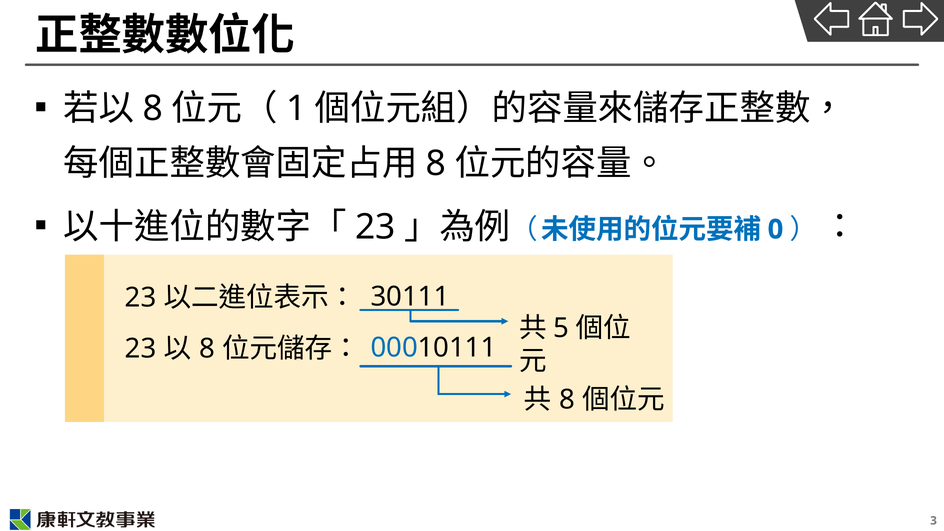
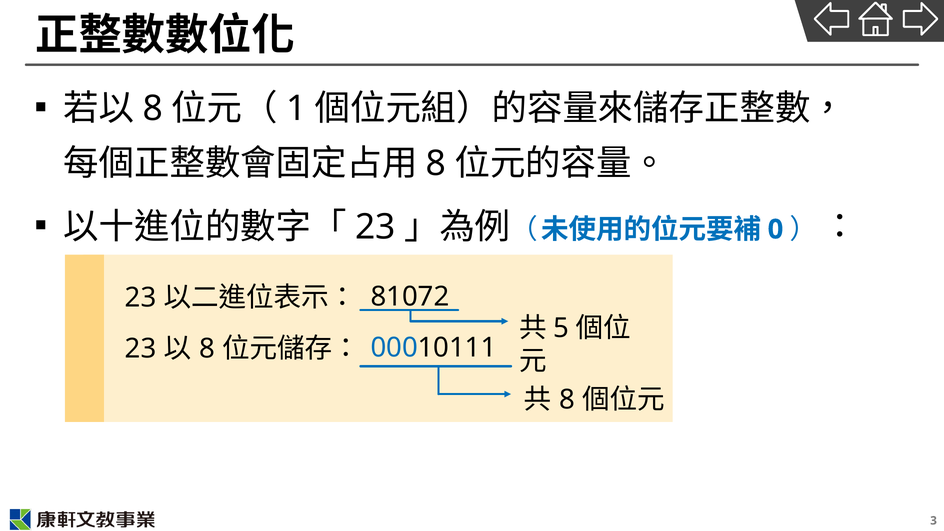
30111: 30111 -> 81072 (410, 297)
